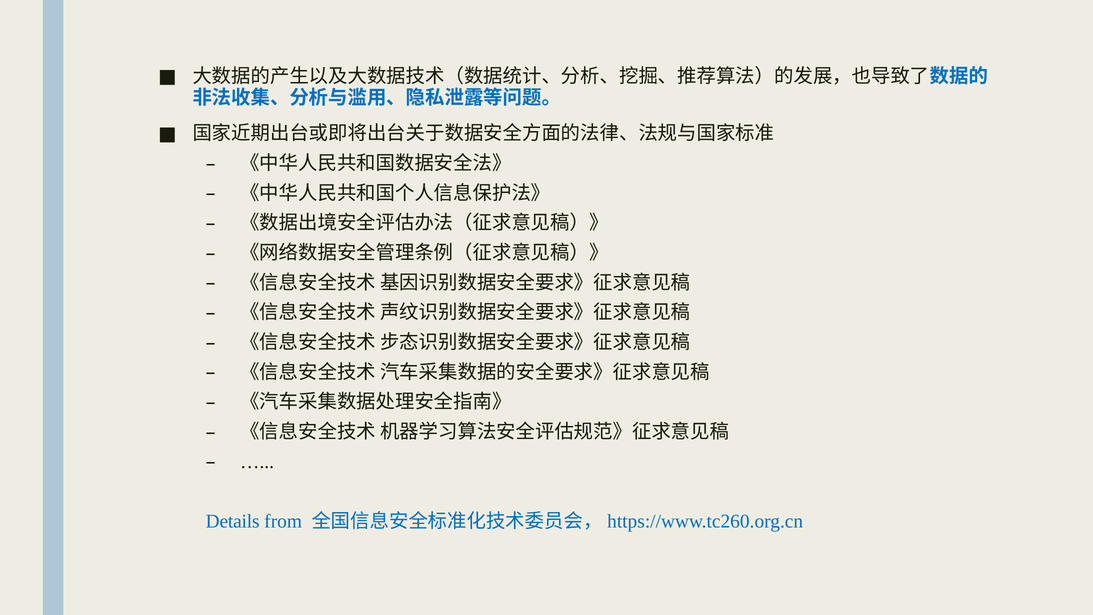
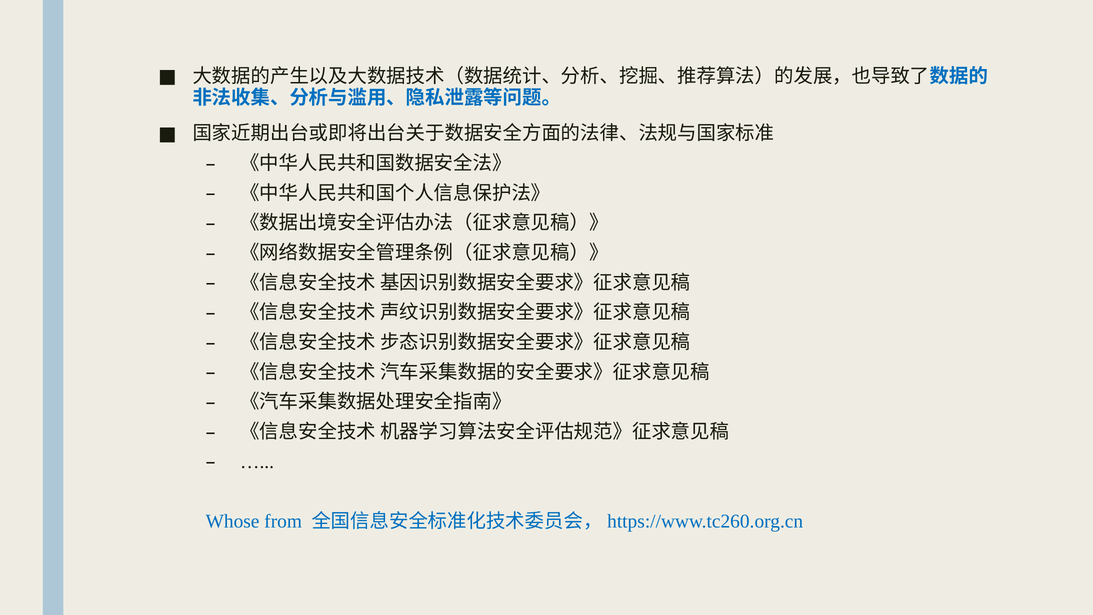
Details: Details -> Whose (233, 521)
